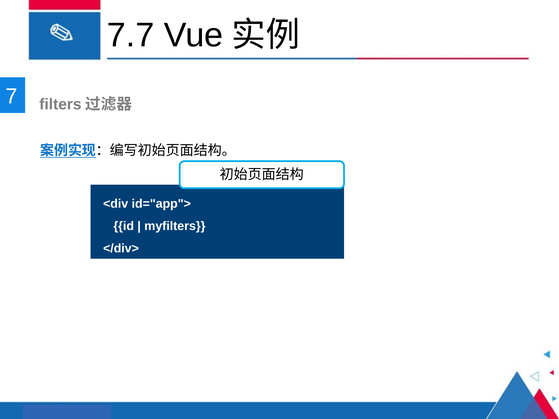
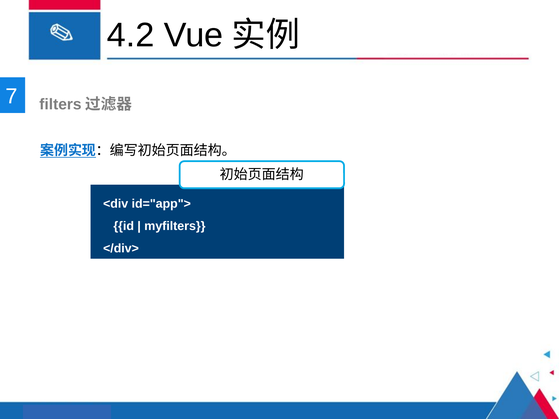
7.7: 7.7 -> 4.2 (131, 35)
